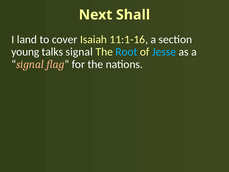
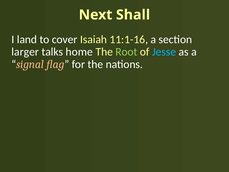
young: young -> larger (25, 52)
talks signal: signal -> home (79, 52)
Root colour: light blue -> light green (126, 52)
